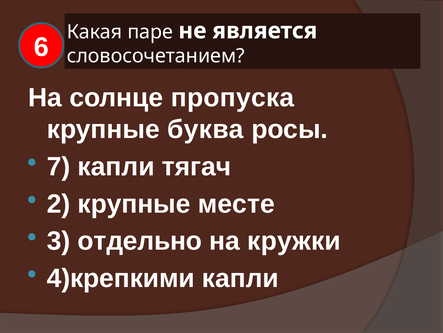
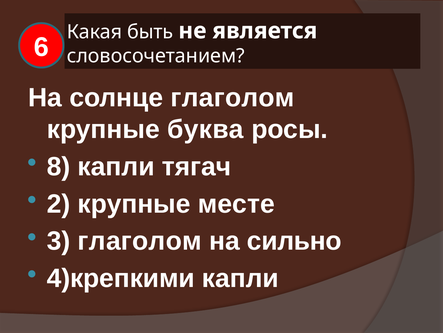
паре: паре -> быть (150, 32)
солнце пропуска: пропуска -> глаголом (233, 97)
7: 7 -> 8 (59, 166)
3 отдельно: отдельно -> глаголом (140, 241)
кружки: кружки -> сильно (294, 241)
